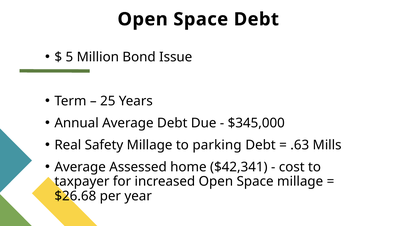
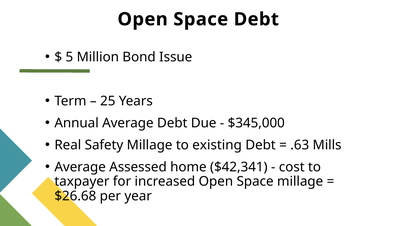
parking: parking -> existing (217, 145)
